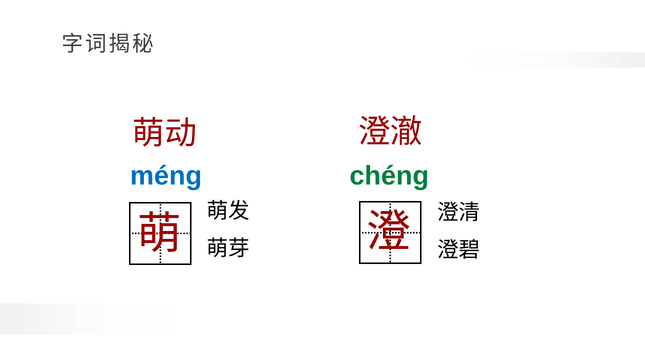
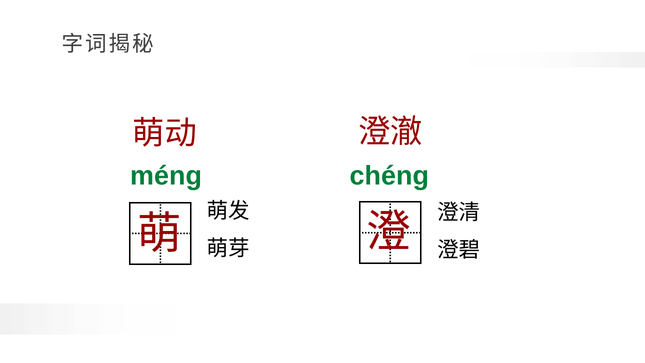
méng colour: blue -> green (166, 176)
